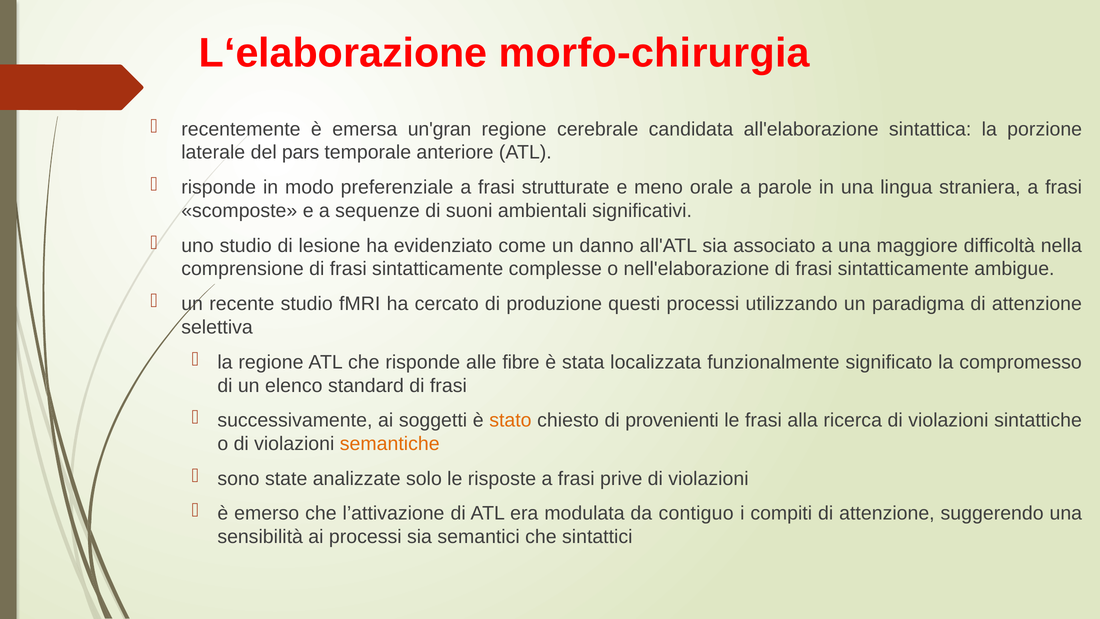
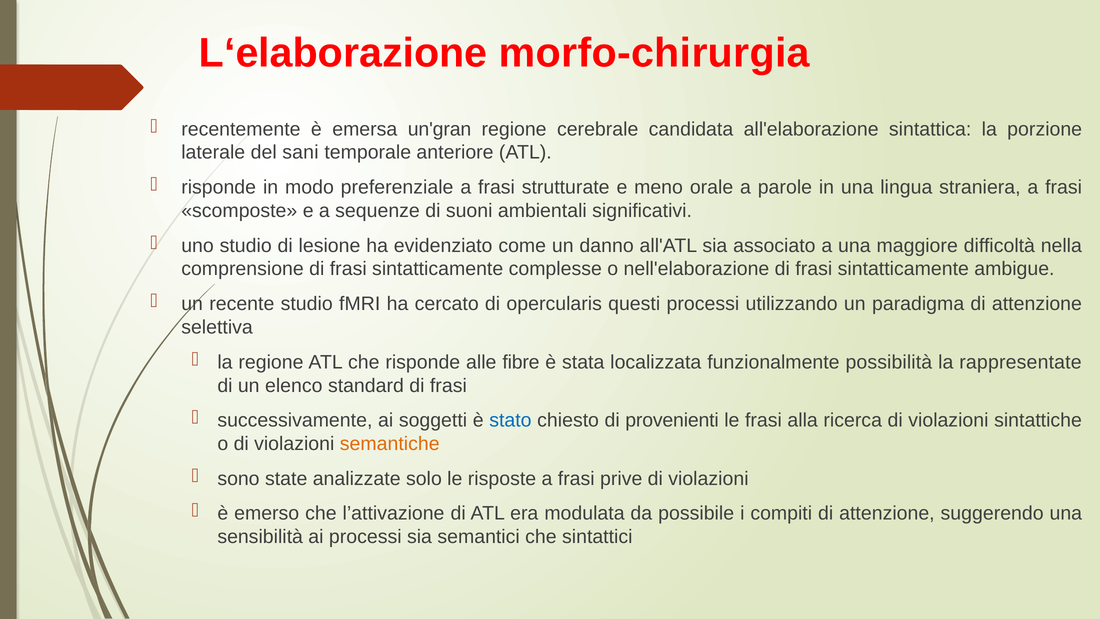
pars: pars -> sani (300, 152)
produzione: produzione -> opercularis (554, 304)
significato: significato -> possibilità (889, 362)
compromesso: compromesso -> rappresentate (1020, 362)
stato colour: orange -> blue (510, 420)
contiguo: contiguo -> possibile (696, 513)
